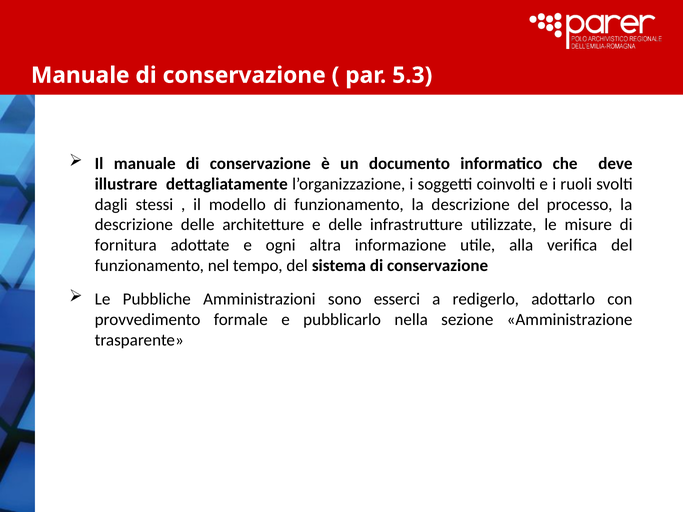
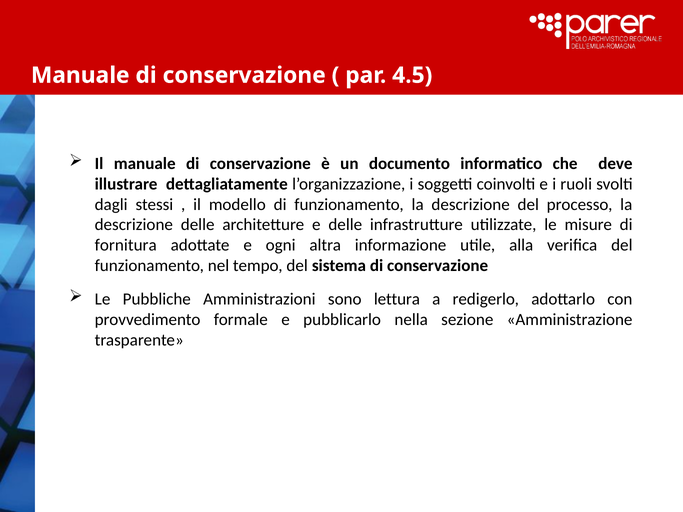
5.3: 5.3 -> 4.5 (412, 75)
esserci: esserci -> lettura (397, 299)
